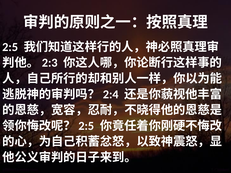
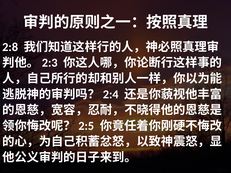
2:5: 2:5 -> 2:8 (10, 47)
